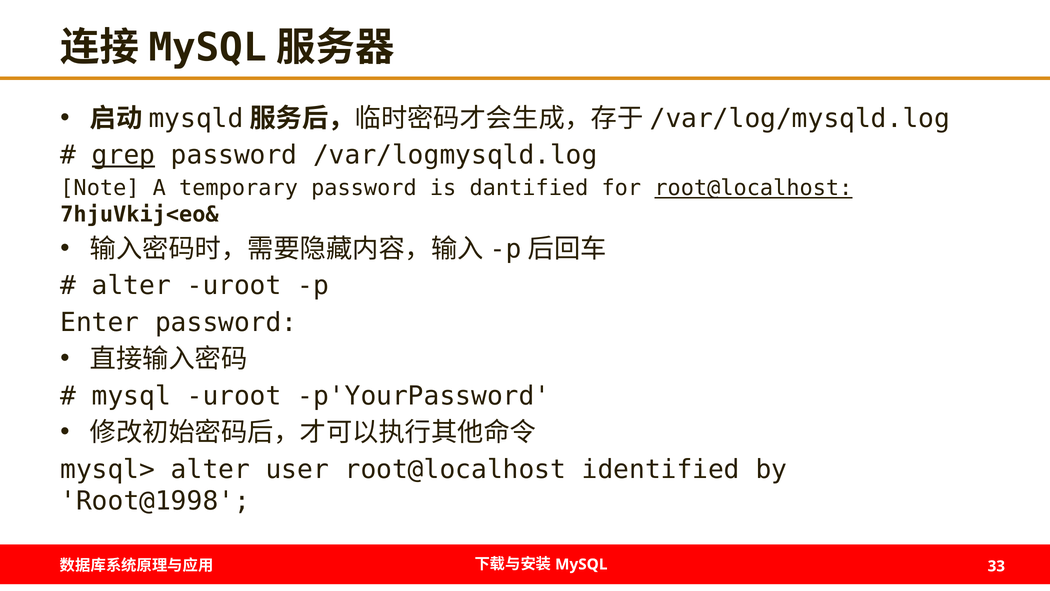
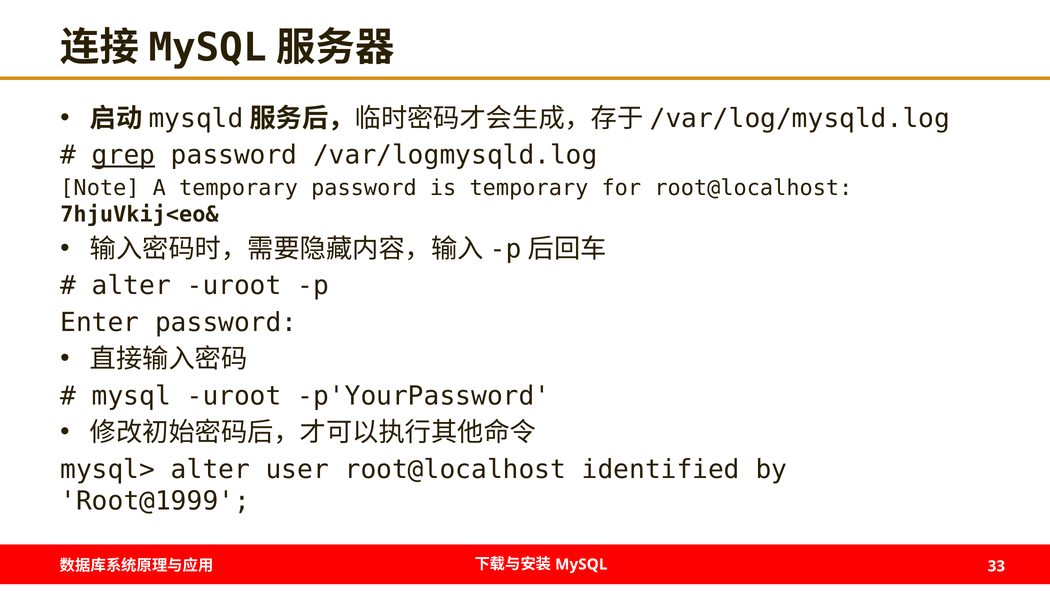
is dantified: dantified -> temporary (529, 188)
root@localhost underline: present -> none (753, 188)
Root@1998: Root@1998 -> Root@1999 (155, 501)
